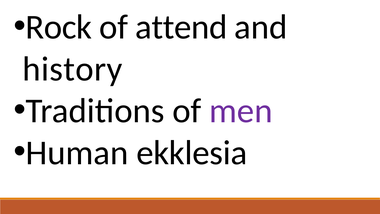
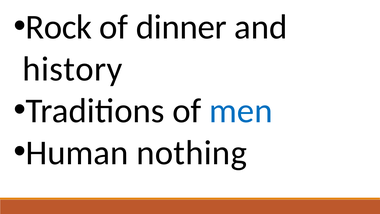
attend: attend -> dinner (181, 27)
men colour: purple -> blue (241, 111)
ekklesia: ekklesia -> nothing (192, 153)
